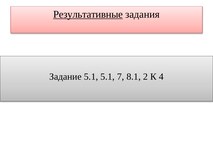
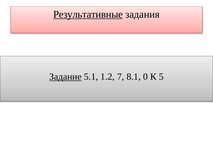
Задание underline: none -> present (65, 77)
5.1 5.1: 5.1 -> 1.2 (108, 77)
2: 2 -> 0 (145, 77)
4: 4 -> 5 (161, 77)
